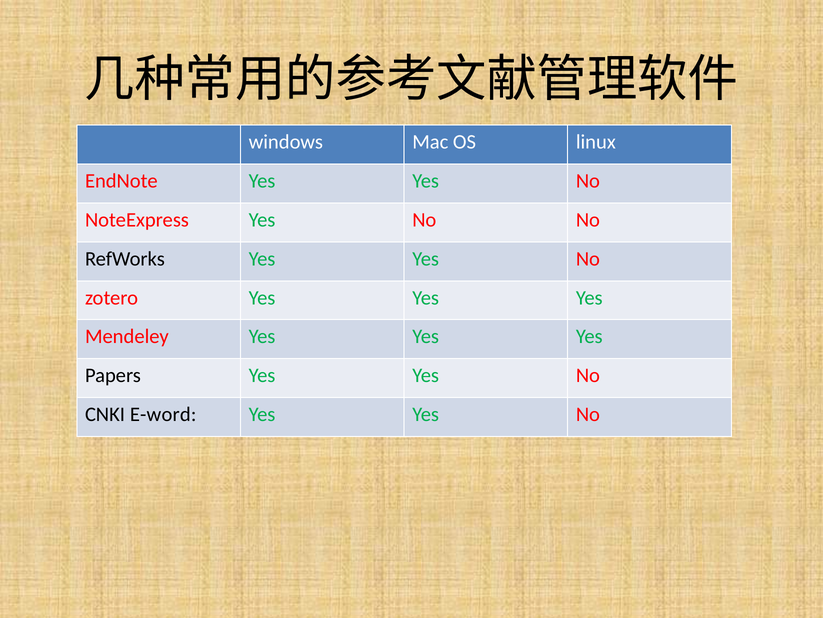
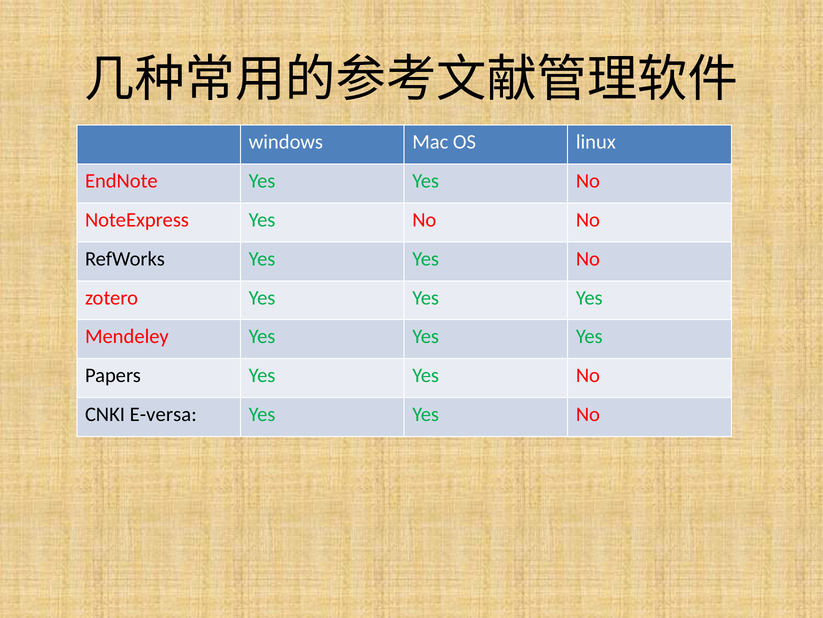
E-word: E-word -> E-versa (163, 414)
